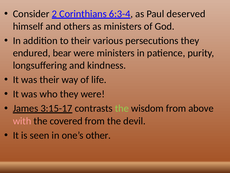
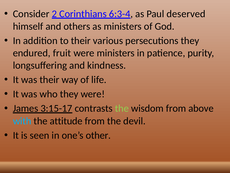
bear: bear -> fruit (62, 53)
with colour: pink -> light blue (22, 121)
covered: covered -> attitude (66, 121)
